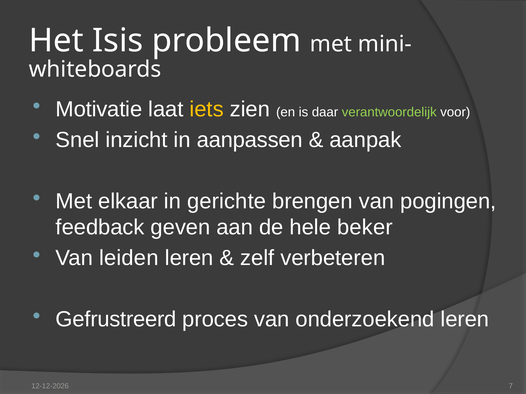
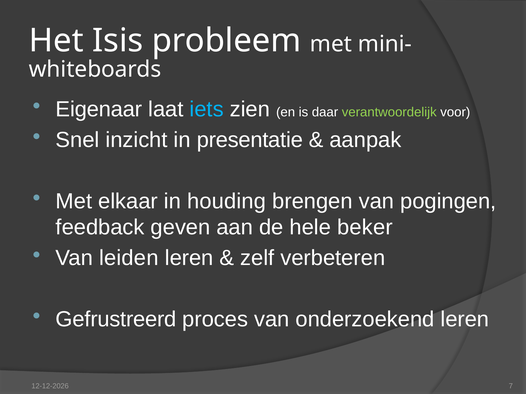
Motivatie: Motivatie -> Eigenaar (99, 109)
iets colour: yellow -> light blue (207, 109)
aanpassen: aanpassen -> presentatie (250, 140)
gerichte: gerichte -> houding (227, 201)
